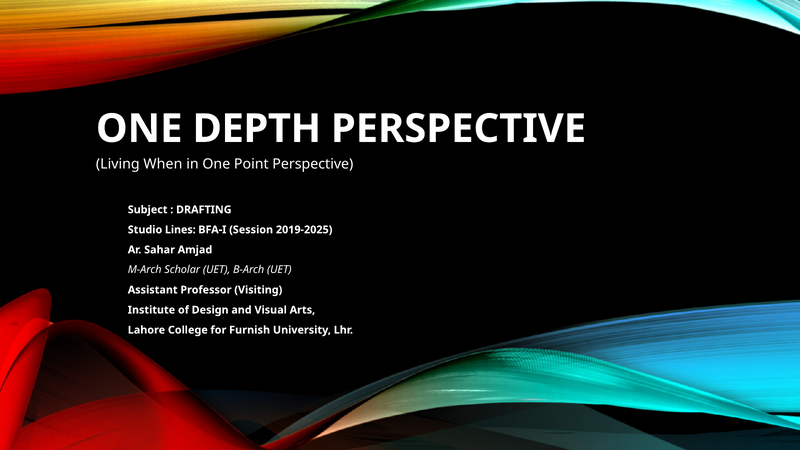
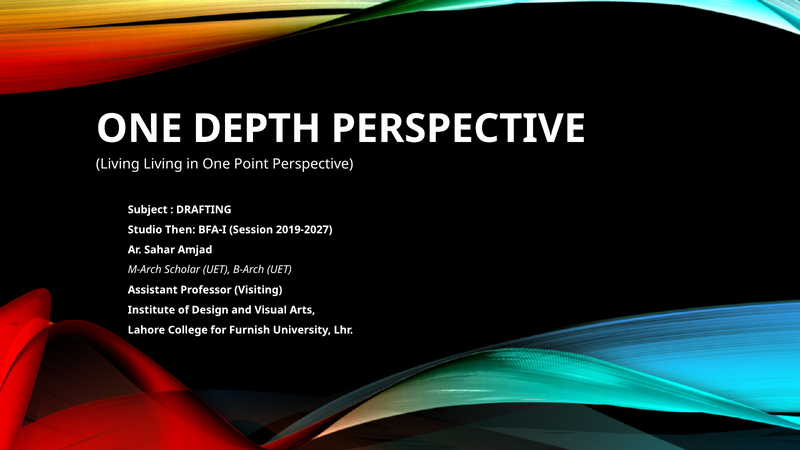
Living When: When -> Living (163, 164)
Lines: Lines -> Then (180, 230)
2019-2025: 2019-2025 -> 2019-2027 (304, 230)
